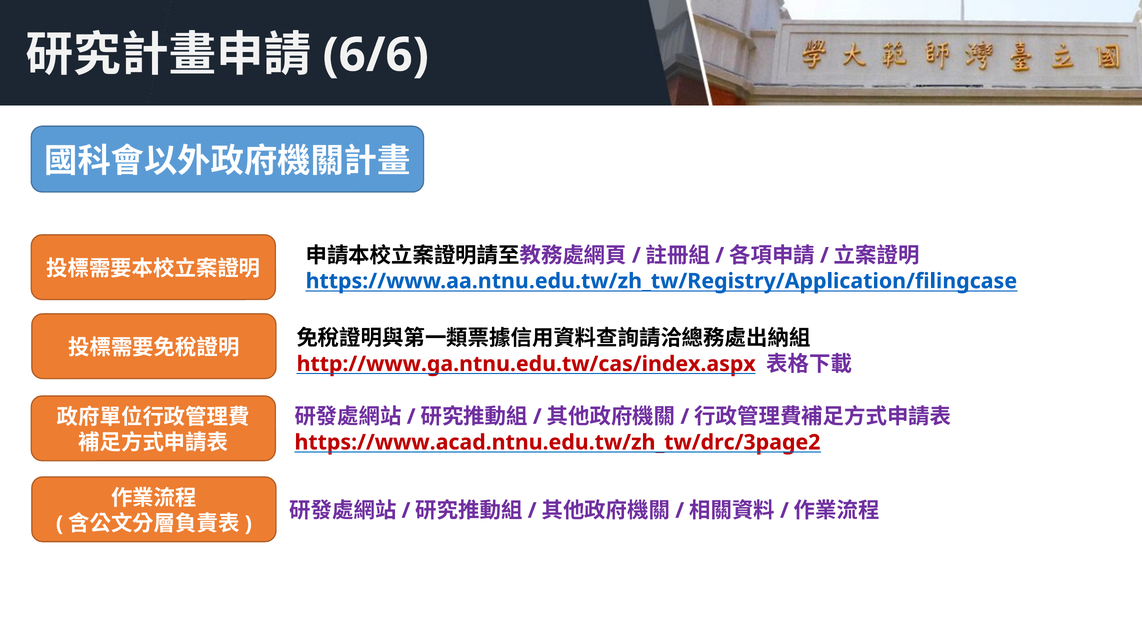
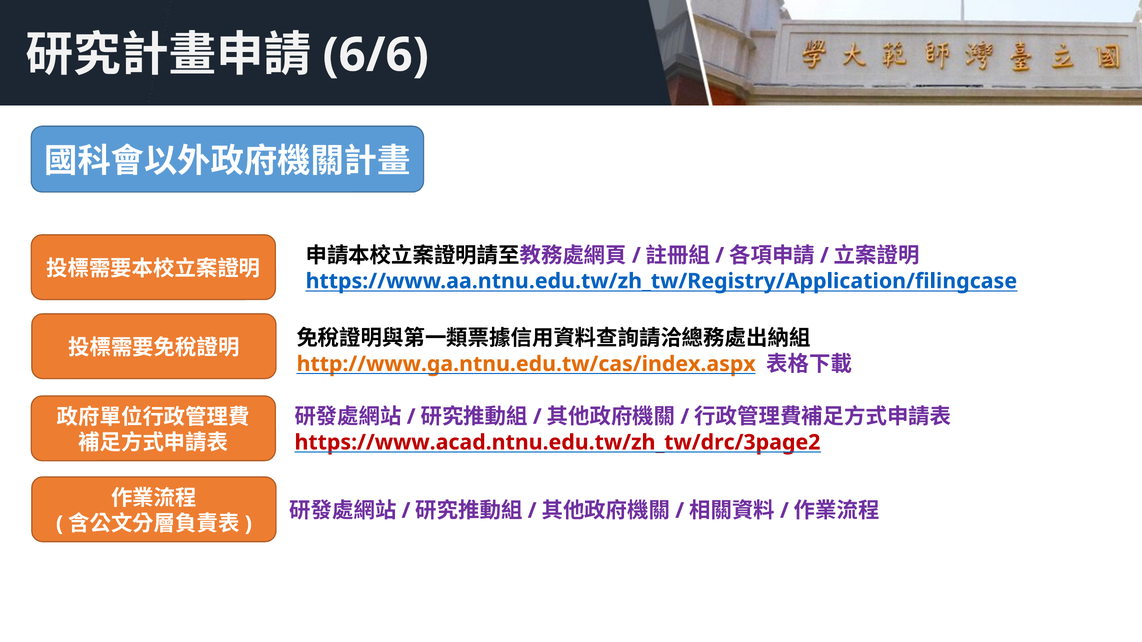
http://www.ga.ntnu.edu.tw/cas/index.aspx colour: red -> orange (526, 364)
